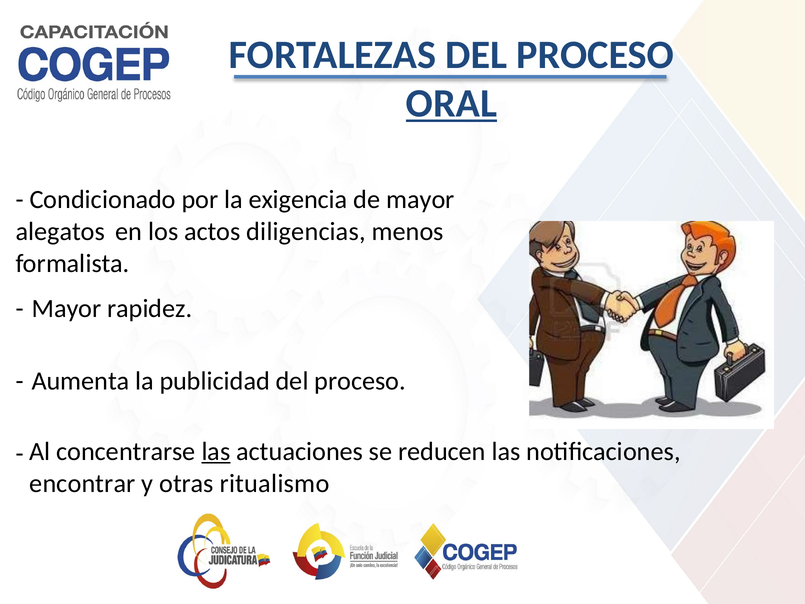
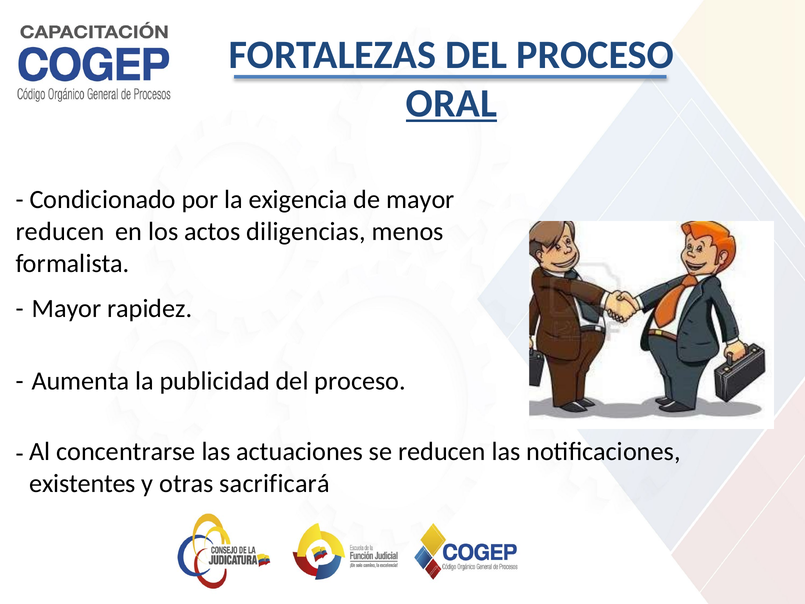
alegatos: alegatos -> reducen (60, 232)
las underline: present -> none (216, 451)
encontrar: encontrar -> existentes (83, 483)
ritualismo: ritualismo -> sacrificará (275, 483)
